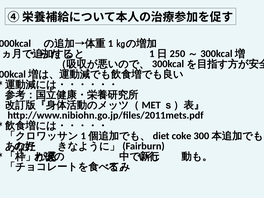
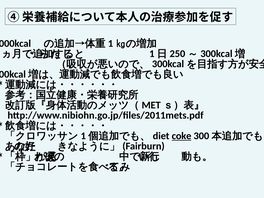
coke underline: none -> present (182, 136)
